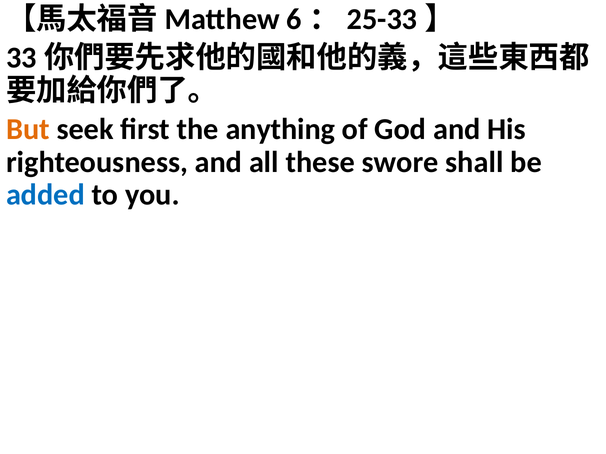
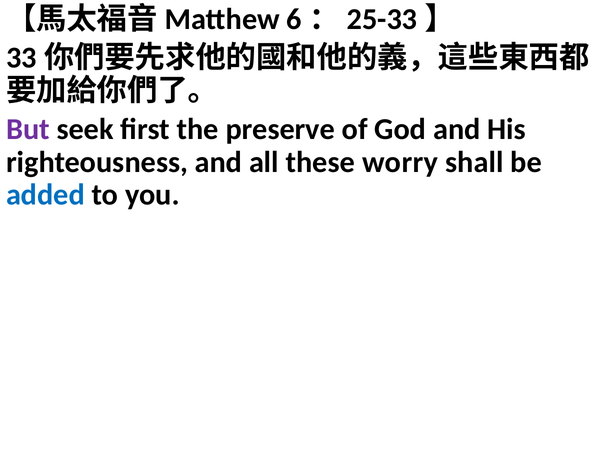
But colour: orange -> purple (28, 130)
anything: anything -> preserve (280, 130)
swore: swore -> worry (400, 162)
